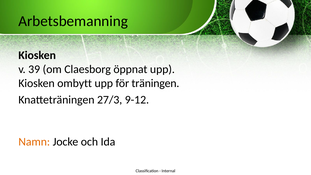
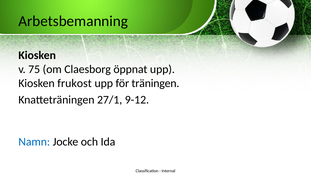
39: 39 -> 75 (34, 69)
ombytt: ombytt -> frukost (75, 83)
27/3: 27/3 -> 27/1 (110, 100)
Namn colour: orange -> blue (34, 142)
